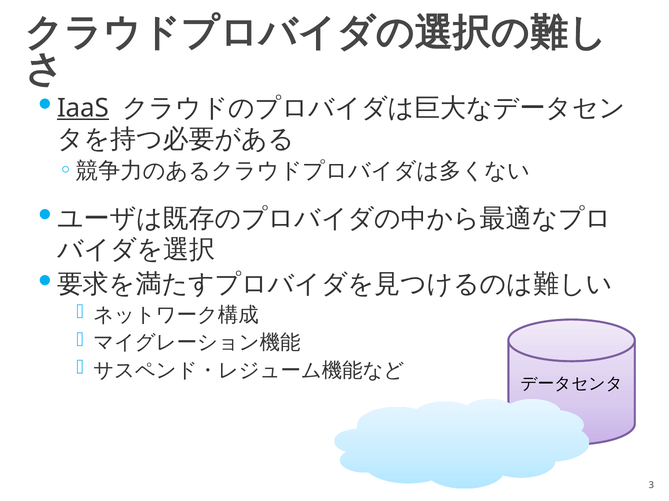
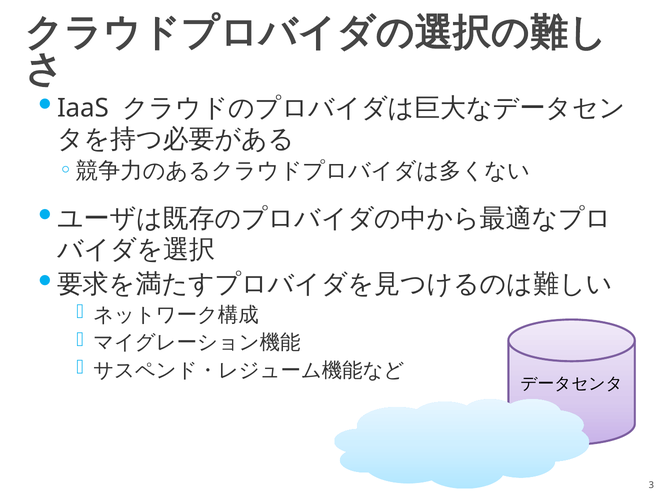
IaaS underline: present -> none (83, 108)
